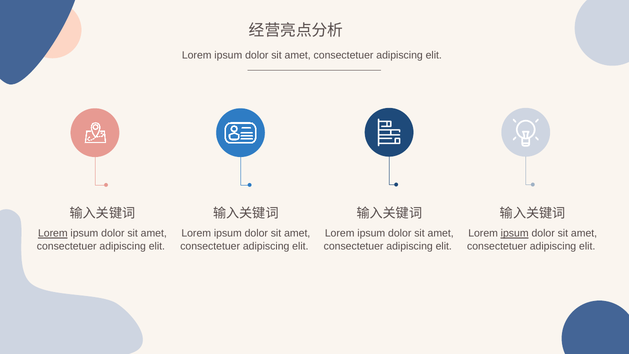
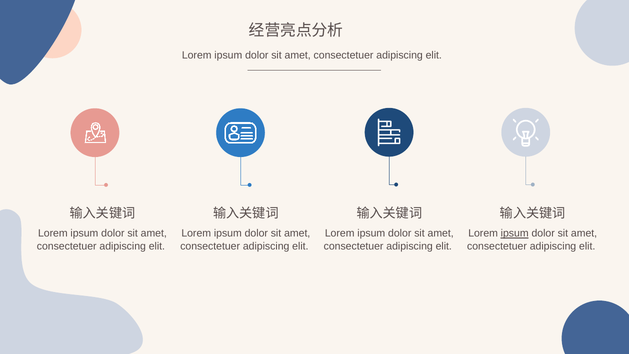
Lorem underline: present -> none (53, 233)
